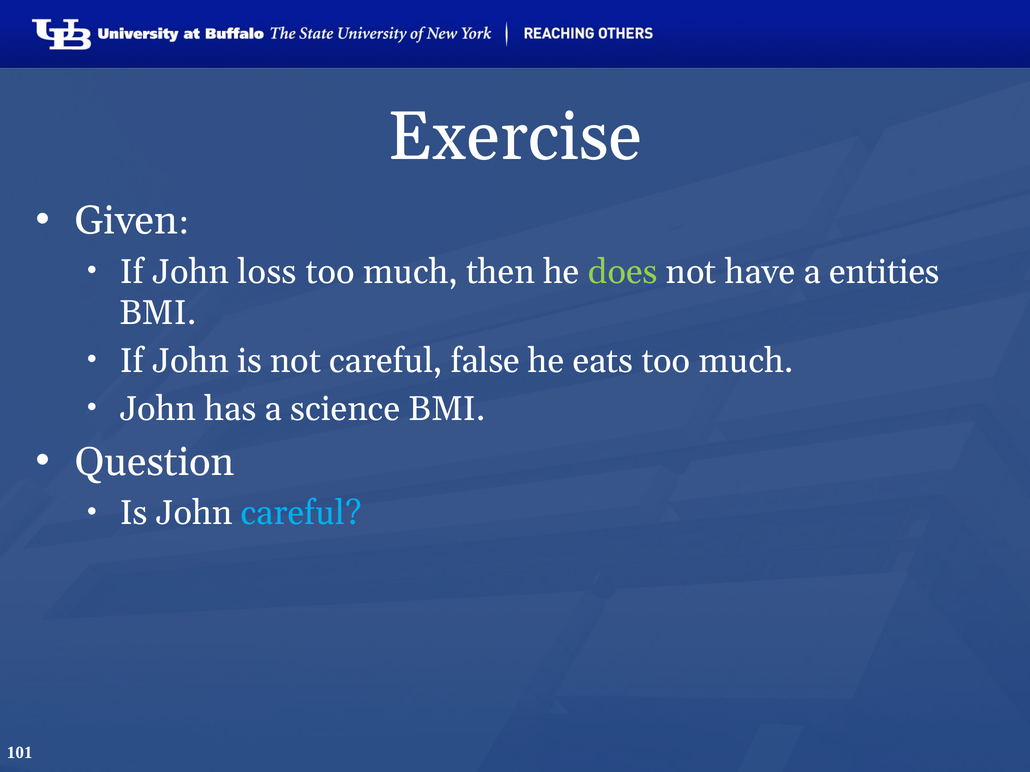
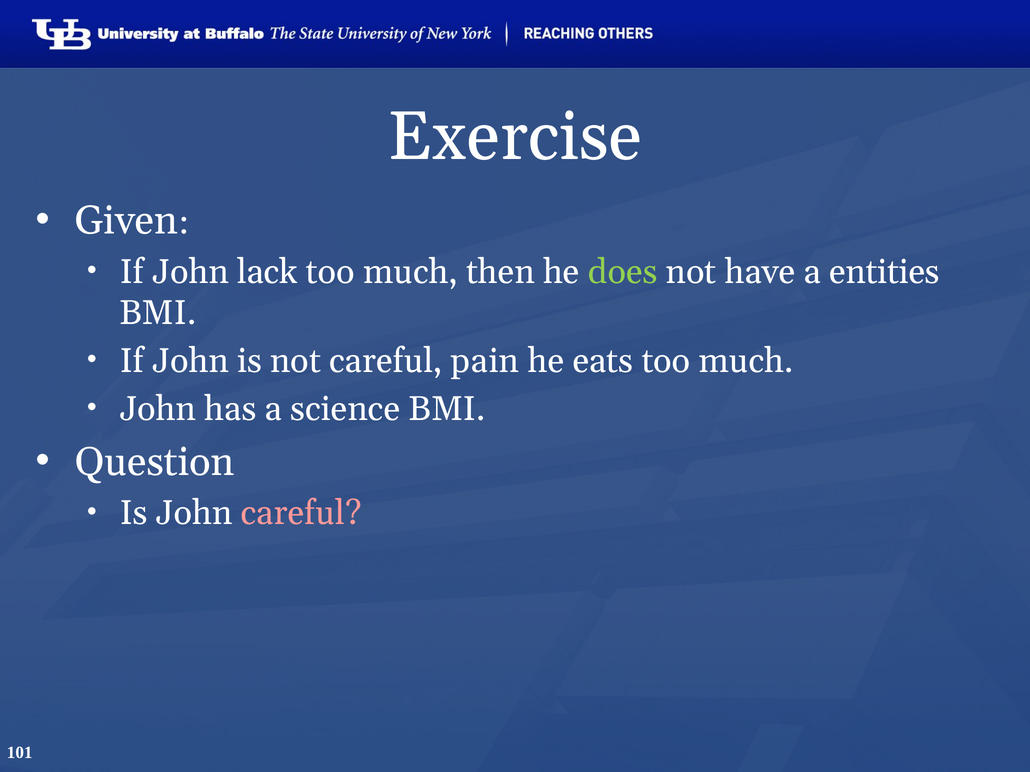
loss: loss -> lack (267, 272)
false: false -> pain (485, 361)
careful colour: light blue -> pink (301, 513)
